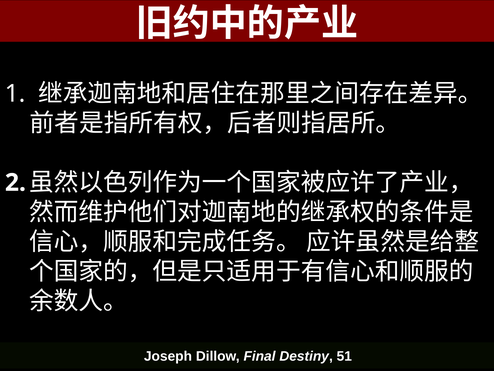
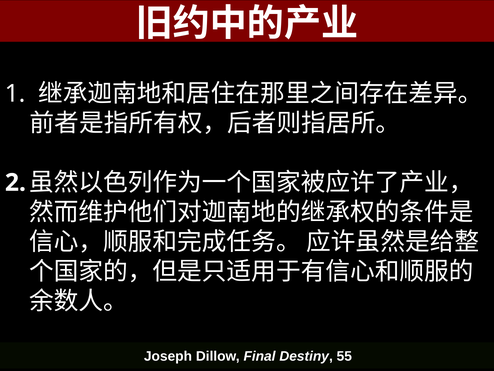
51: 51 -> 55 (344, 356)
